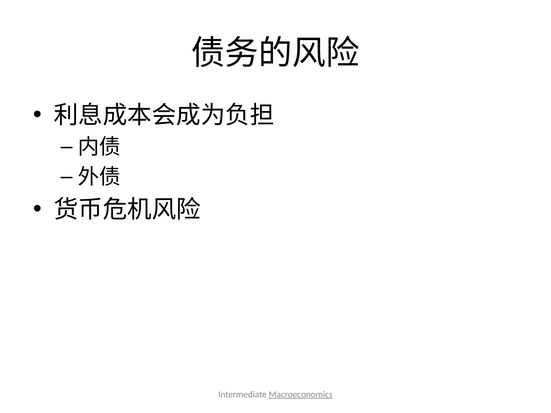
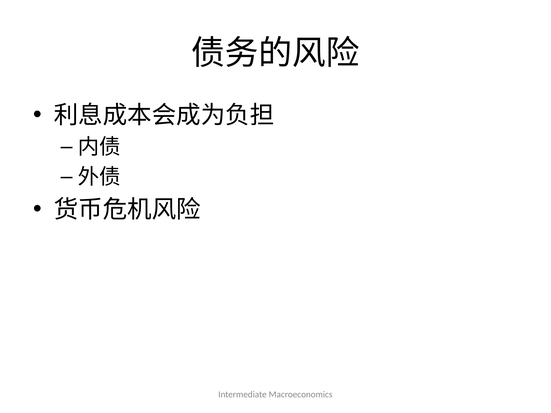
Macroeconomics underline: present -> none (301, 395)
